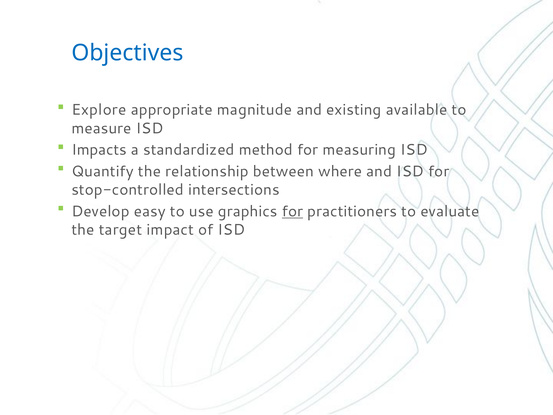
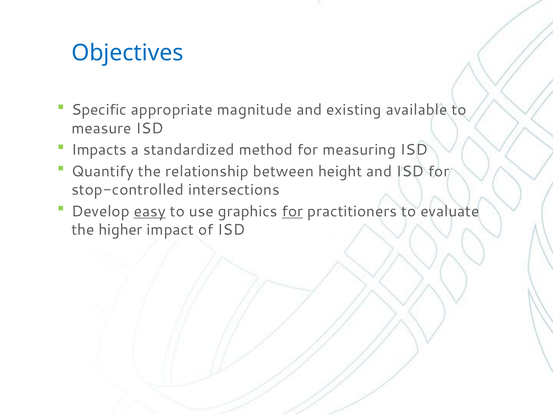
Explore: Explore -> Specific (99, 110)
where: where -> height (340, 171)
easy underline: none -> present (150, 211)
target: target -> higher (121, 230)
